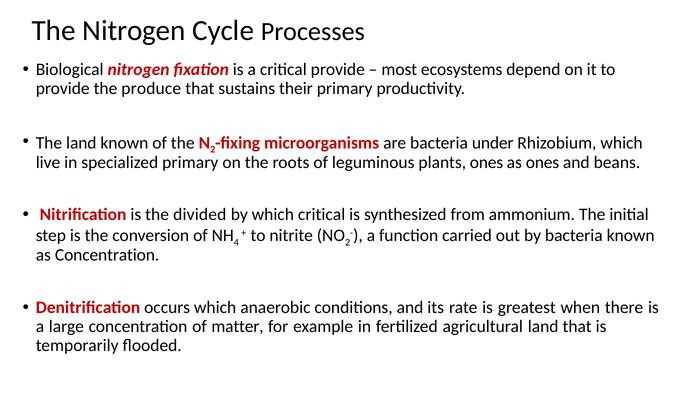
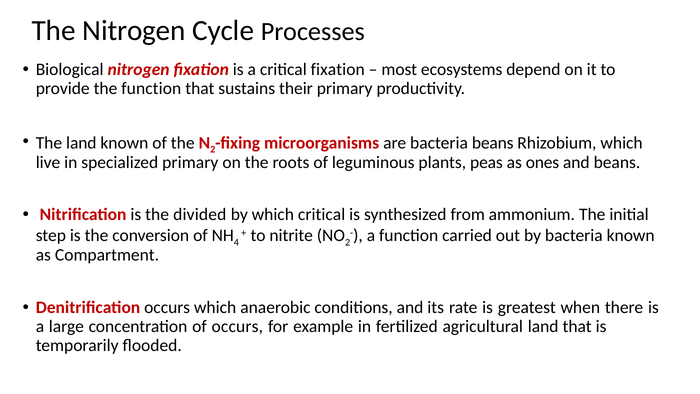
critical provide: provide -> fixation (338, 69)
the produce: produce -> function (151, 88)
bacteria under: under -> beans (493, 143)
plants ones: ones -> peas (486, 162)
as Concentration: Concentration -> Compartment (107, 255)
of matter: matter -> occurs (237, 326)
